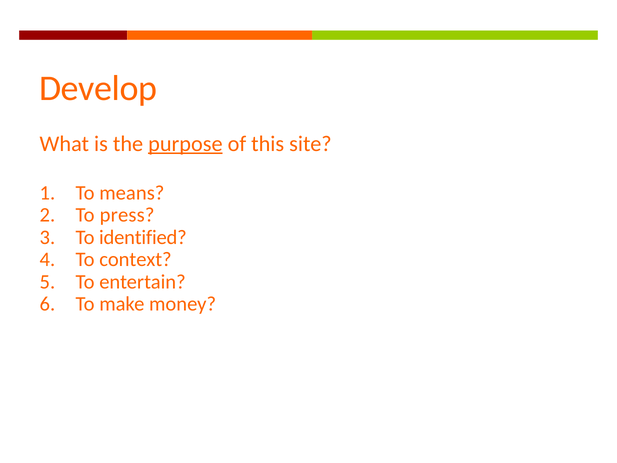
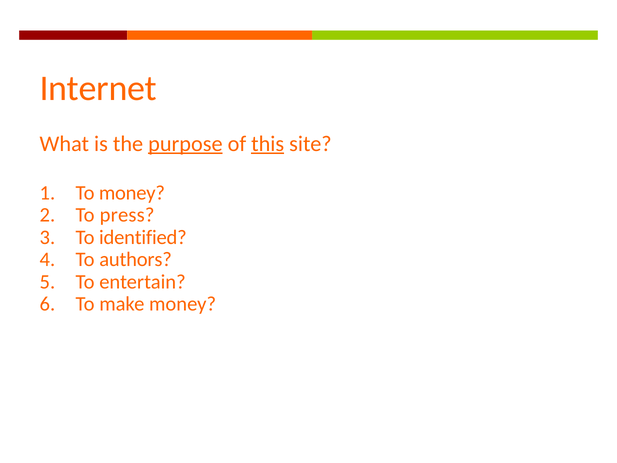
Develop: Develop -> Internet (98, 88)
this underline: none -> present (268, 144)
To means: means -> money (132, 193)
context: context -> authors (136, 259)
